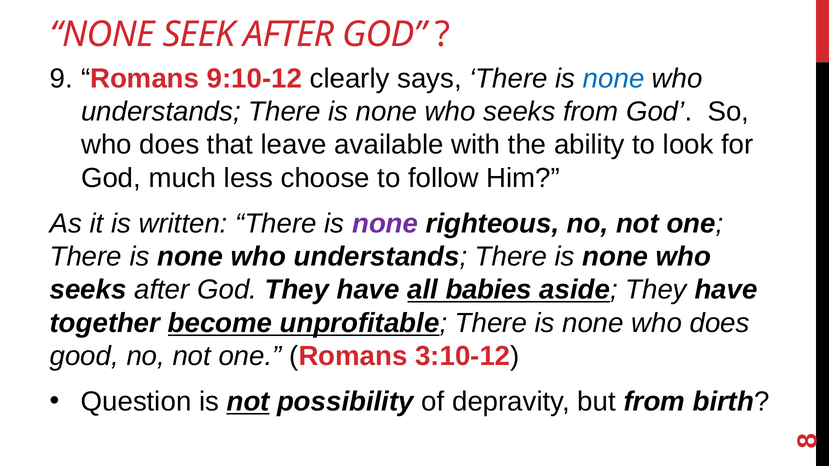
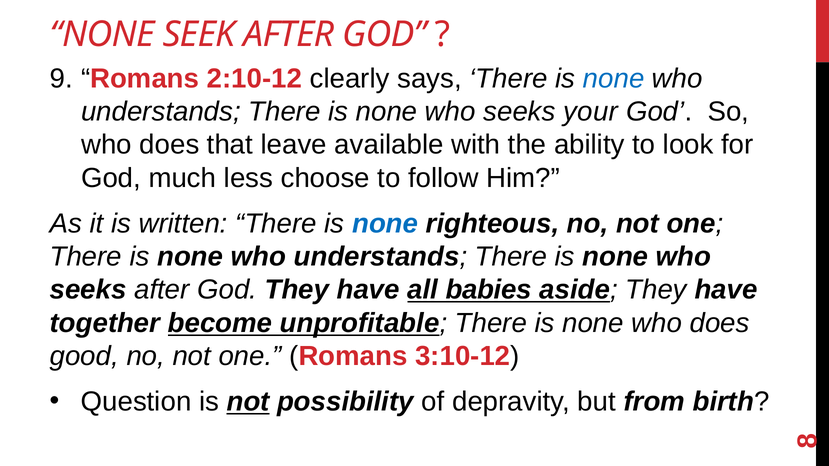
9:10-12: 9:10-12 -> 2:10-12 (254, 79)
seeks from: from -> your (591, 112)
none colour: purple -> blue (385, 224)
